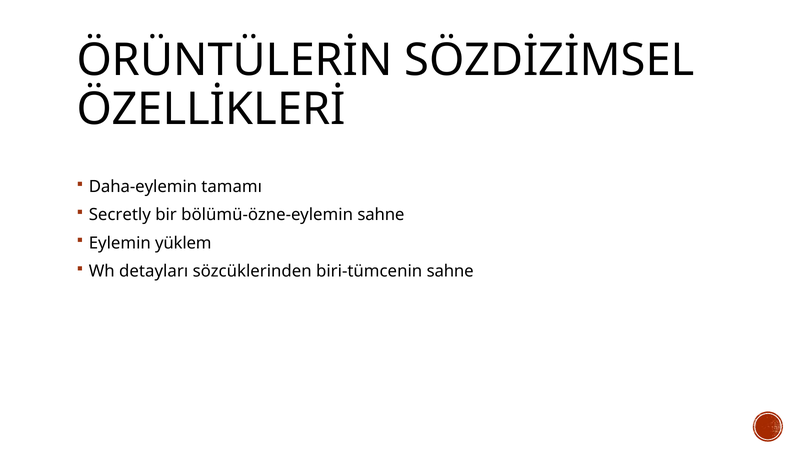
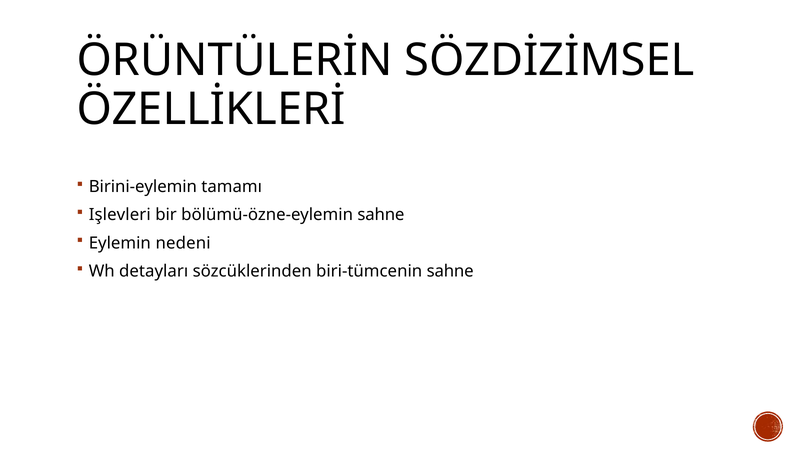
Daha-eylemin: Daha-eylemin -> Birini-eylemin (143, 187)
Secretly: Secretly -> Işlevleri (120, 215)
yüklem: yüklem -> nedeni (183, 243)
